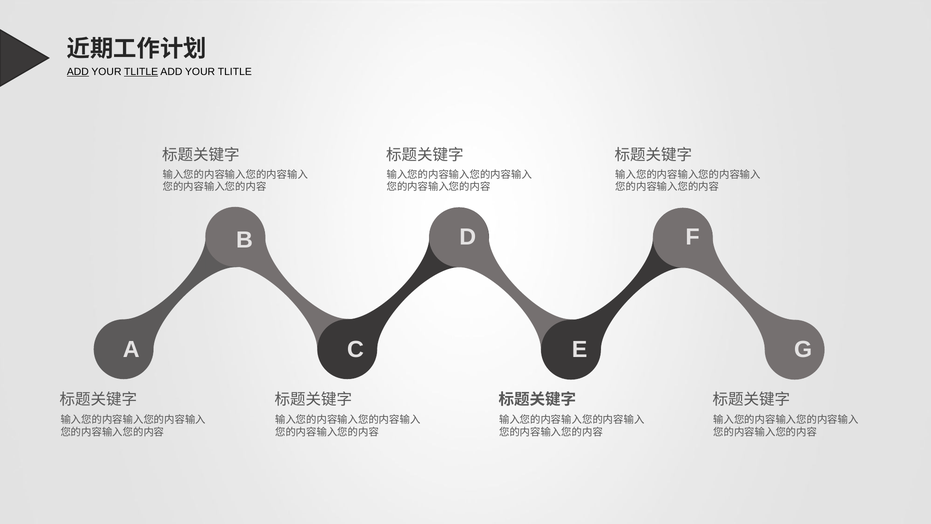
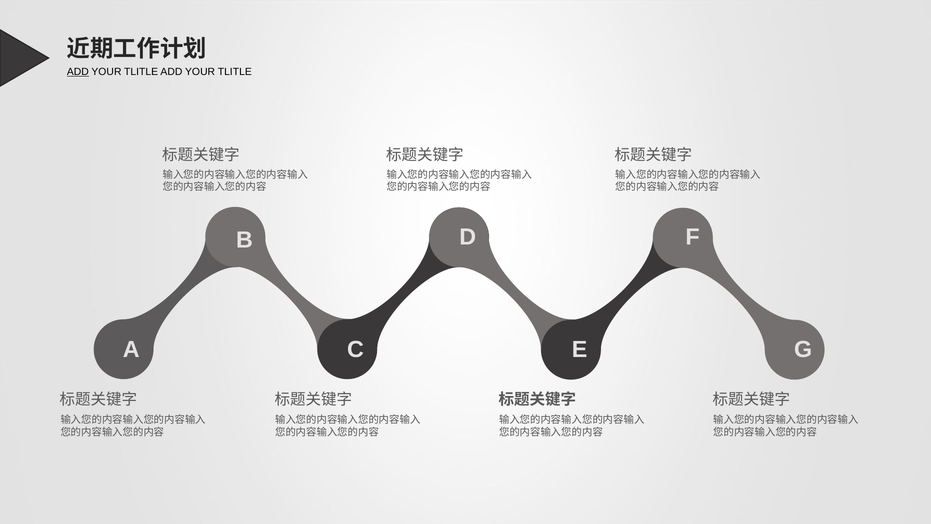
TLITLE underline: present -> none (141, 72)
